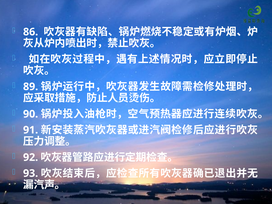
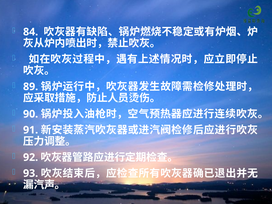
86: 86 -> 84 (31, 32)
